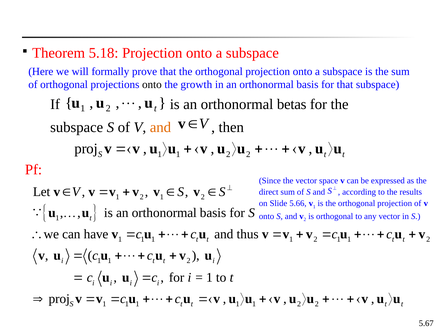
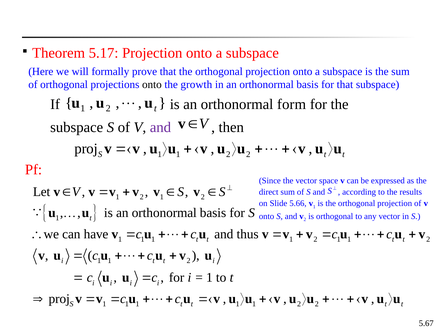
5.18: 5.18 -> 5.17 (104, 53)
betas: betas -> form (292, 104)
and colour: orange -> purple (160, 127)
